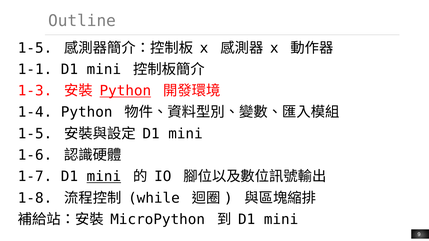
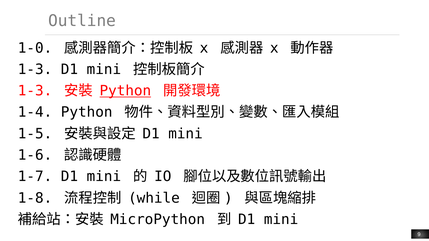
1-5: 1-5 -> 1-0 (35, 48)
1-1: 1-1 -> 1-3 (35, 70)
mini underline: present -> none (104, 177)
